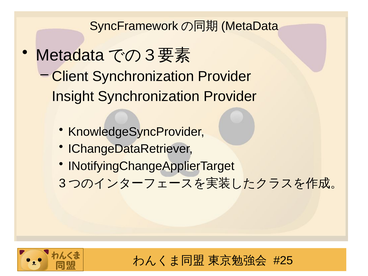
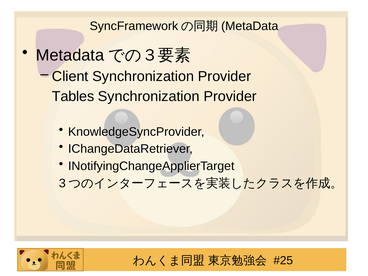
Insight: Insight -> Tables (73, 96)
